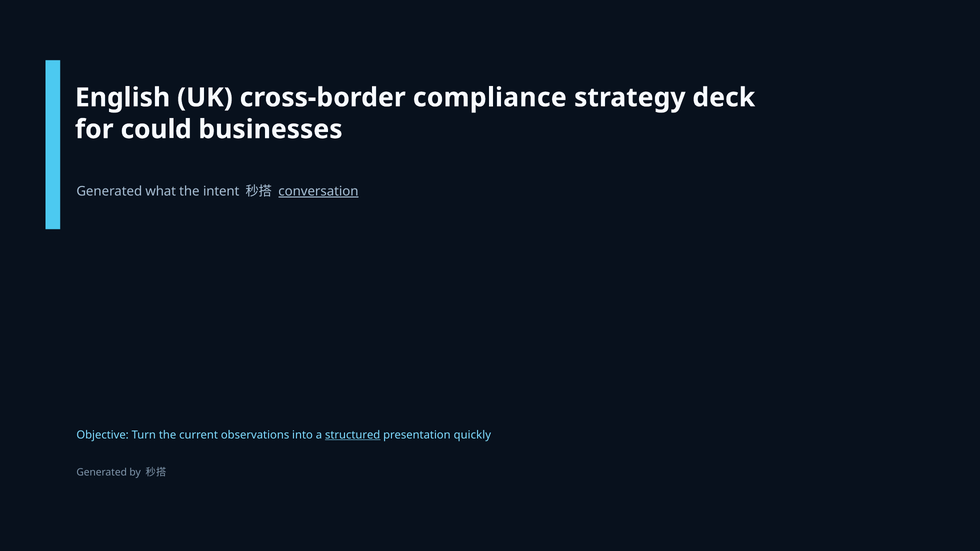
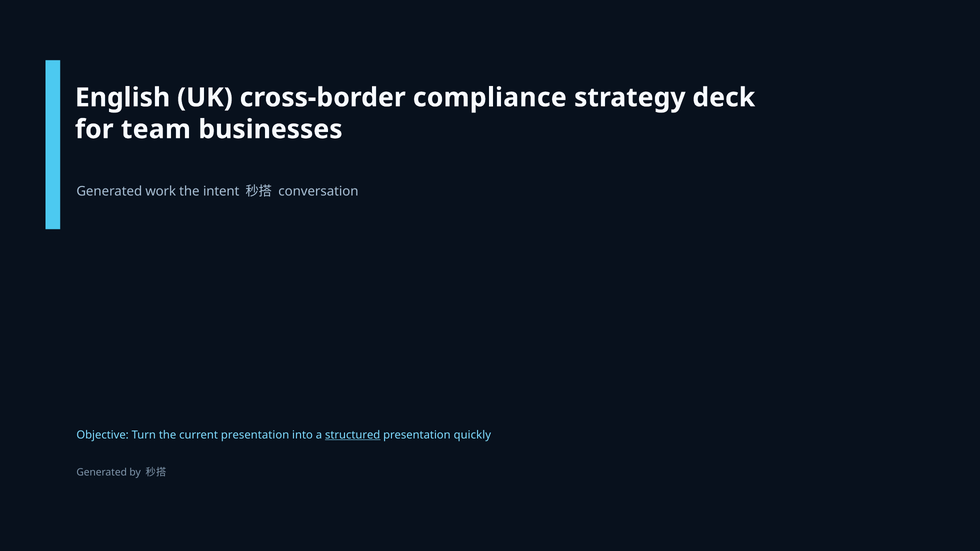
could: could -> team (156, 129)
what: what -> work (161, 191)
conversation underline: present -> none (318, 191)
current observations: observations -> presentation (255, 435)
